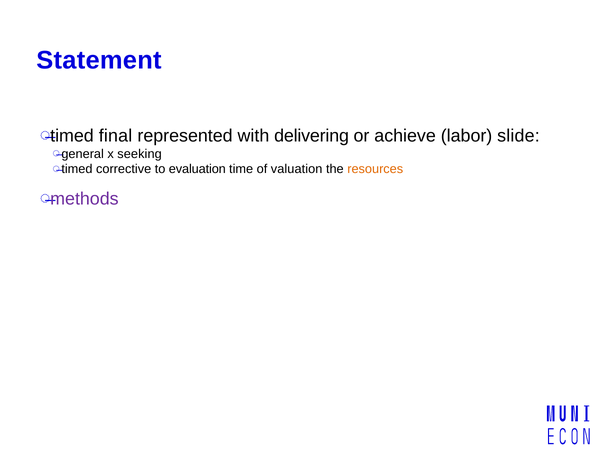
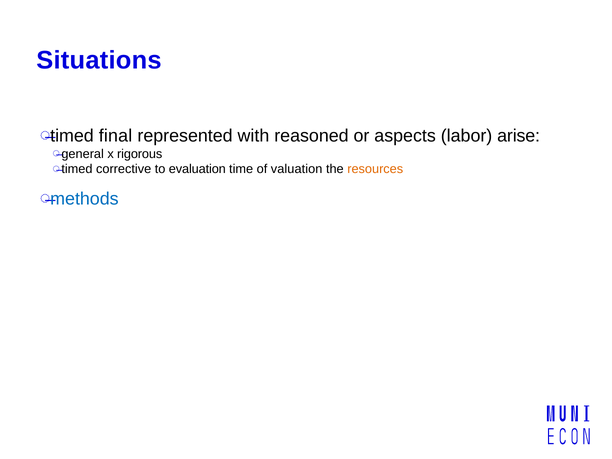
Statement: Statement -> Situations (99, 60)
delivering: delivering -> reasoned (311, 136)
achieve: achieve -> aspects (405, 136)
slide: slide -> arise (519, 136)
seeking: seeking -> rigorous (140, 154)
methods colour: purple -> blue (84, 199)
